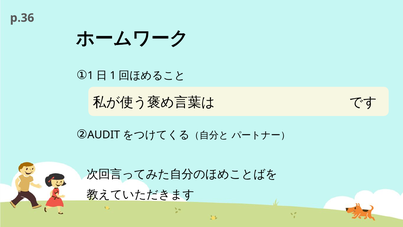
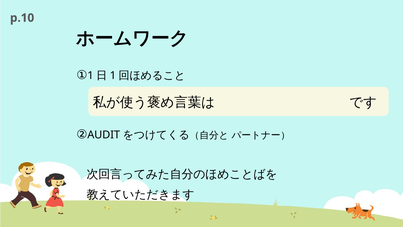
p.36: p.36 -> p.10 (22, 18)
